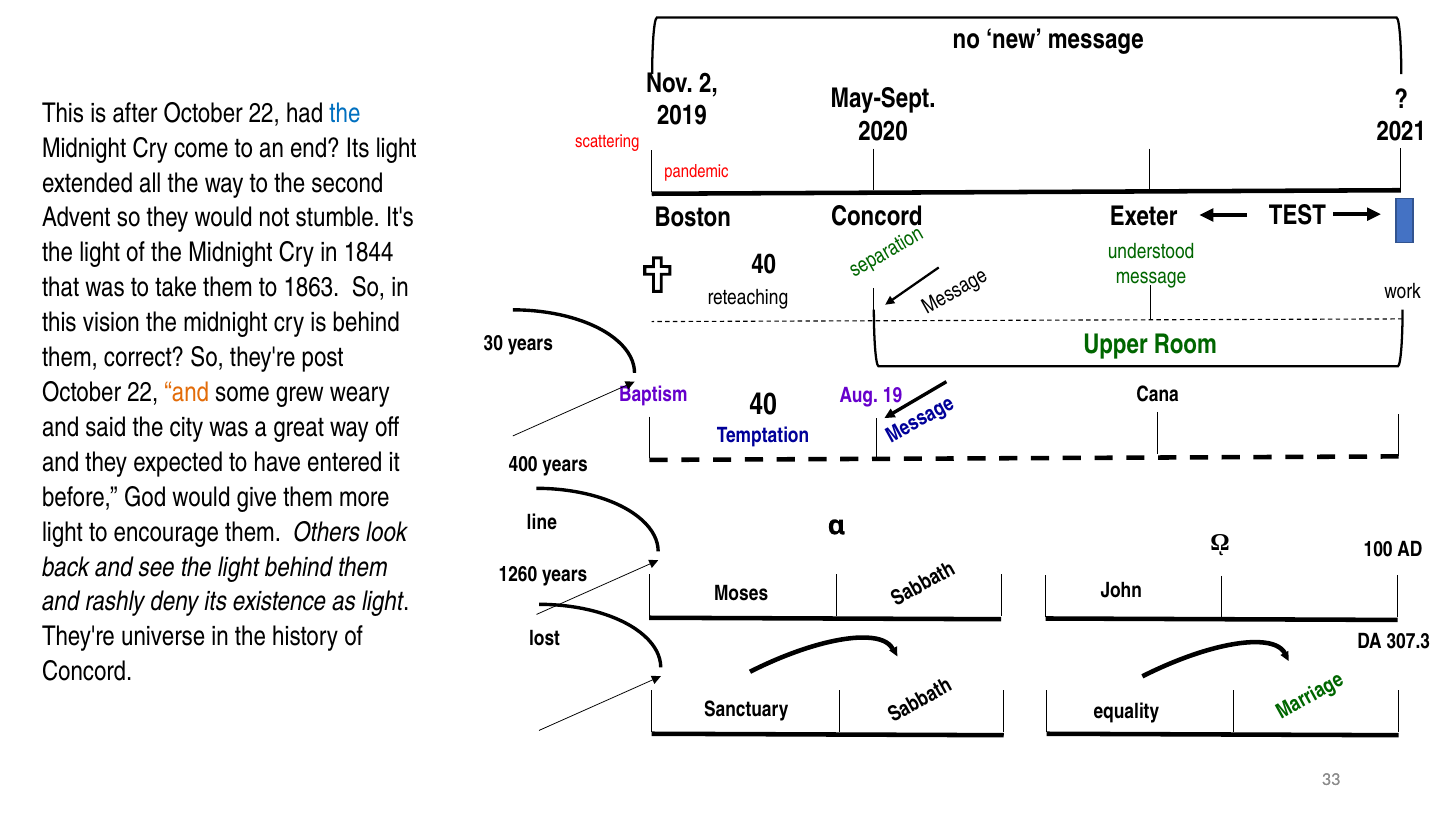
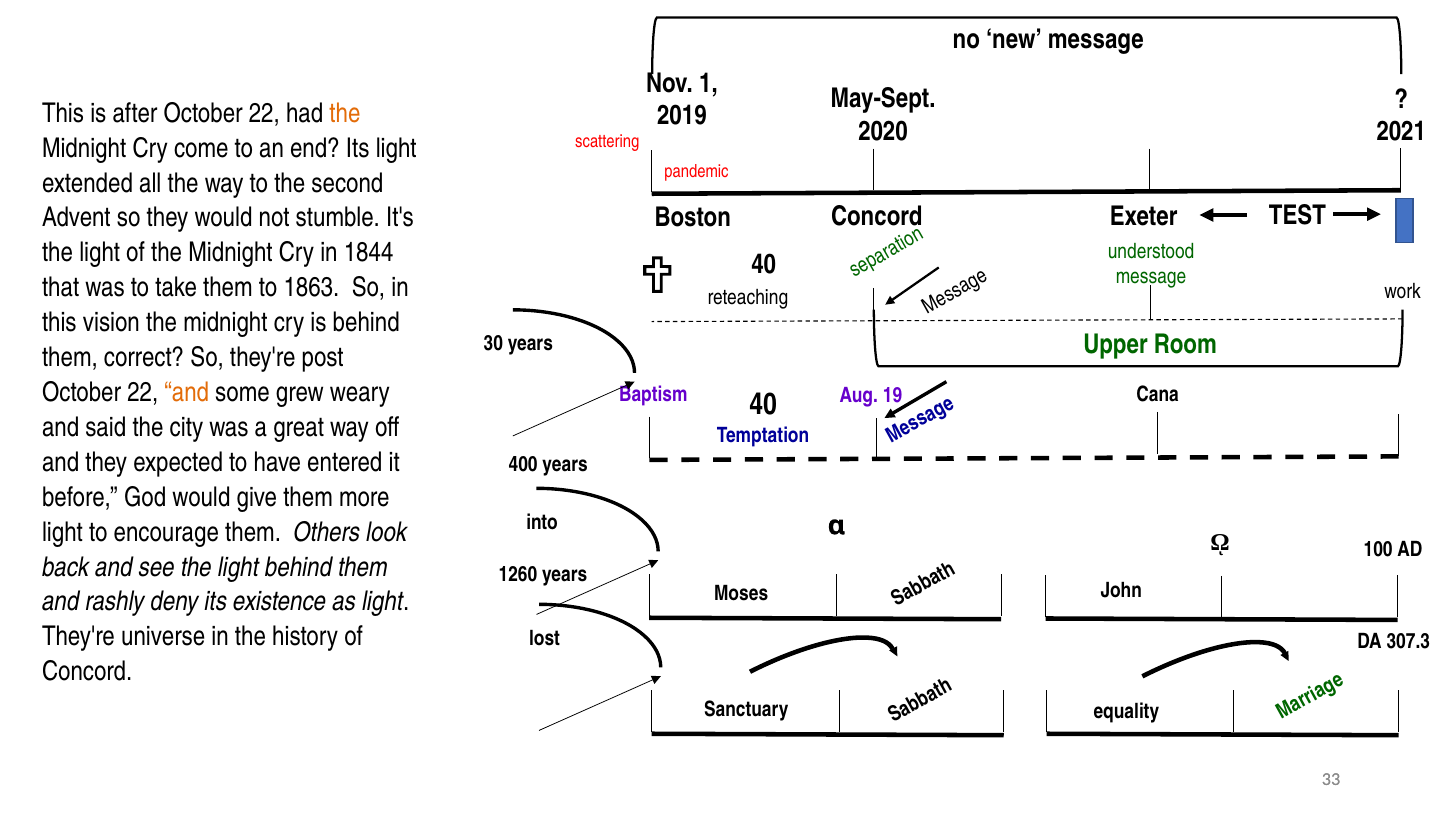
2: 2 -> 1 (708, 83)
the colour: blue -> orange (345, 113)
line: line -> into (542, 522)
